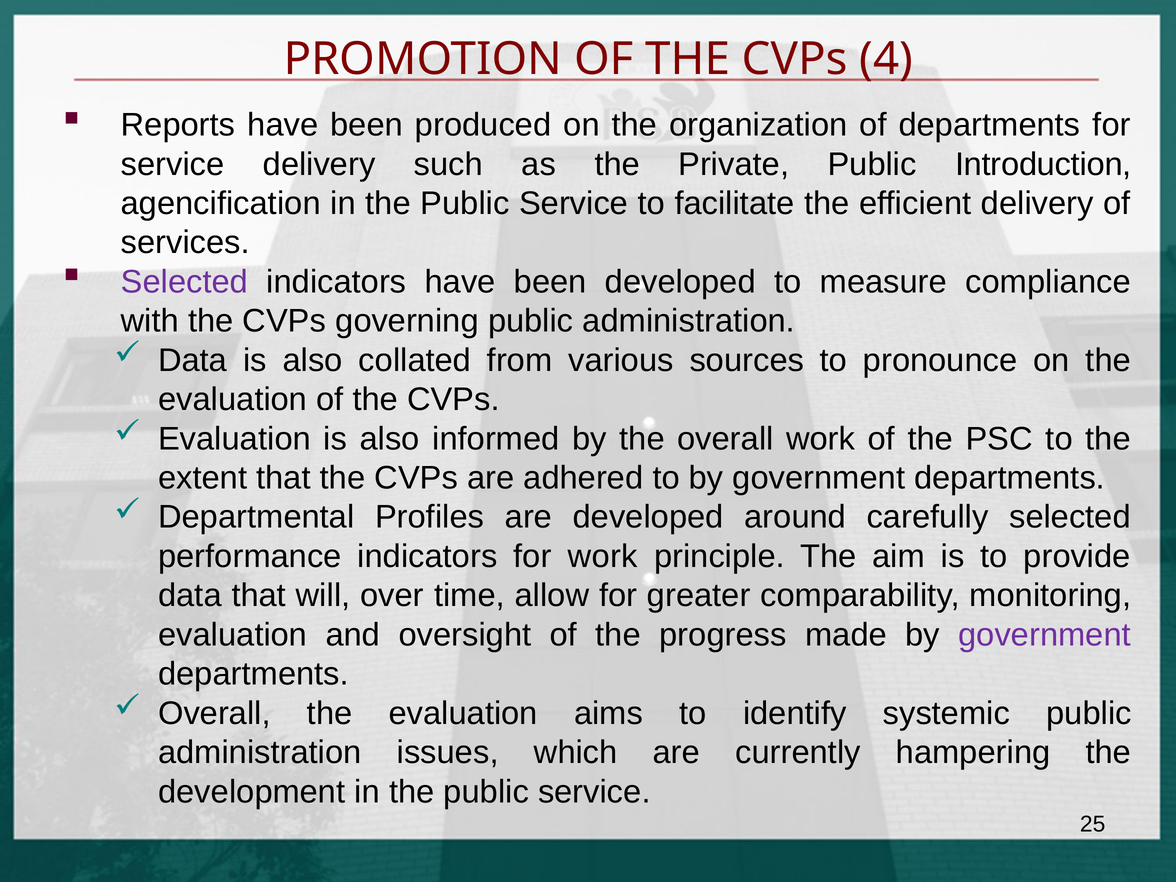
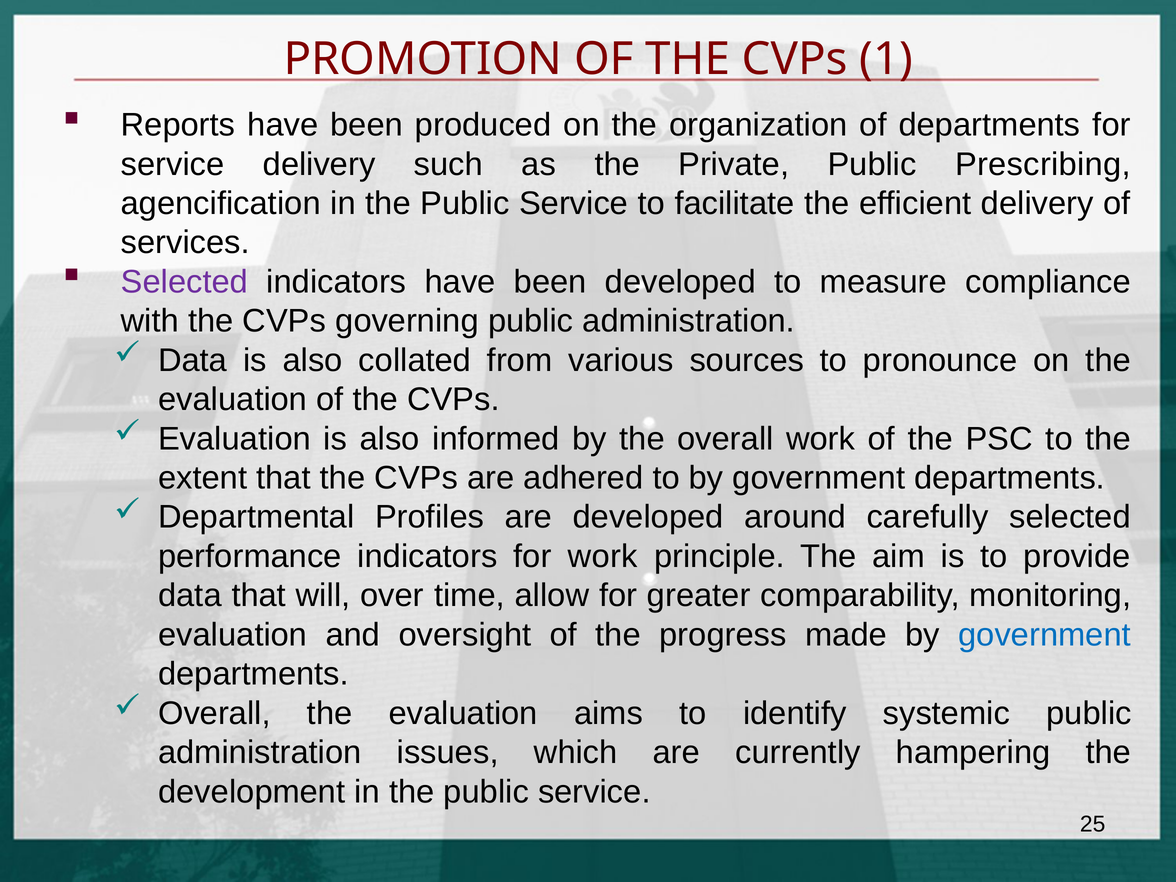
4: 4 -> 1 (886, 59)
Introduction: Introduction -> Prescribing (1043, 164)
government colour: purple -> blue (1045, 635)
